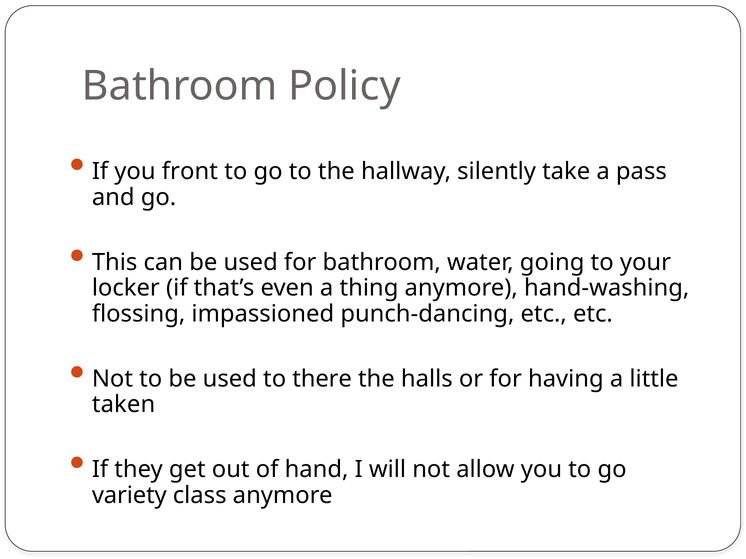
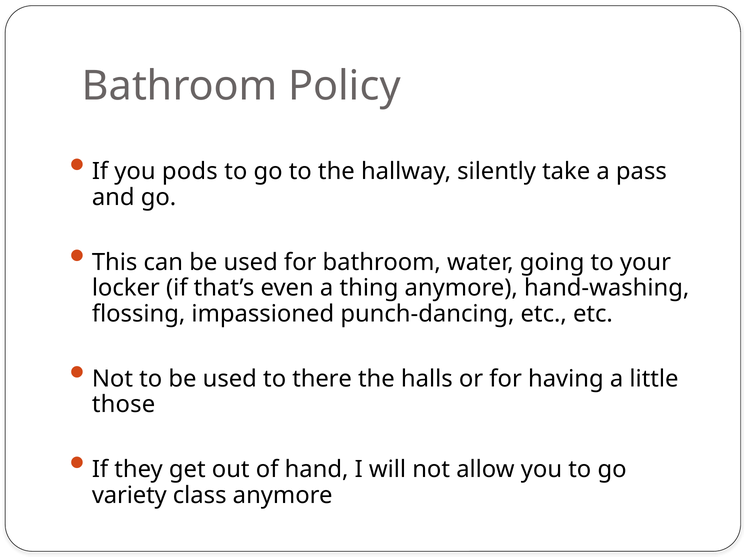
front: front -> pods (190, 172)
taken: taken -> those (124, 405)
